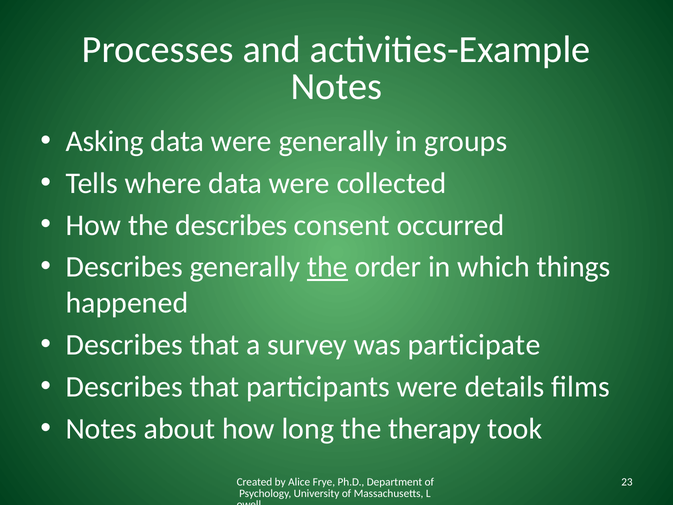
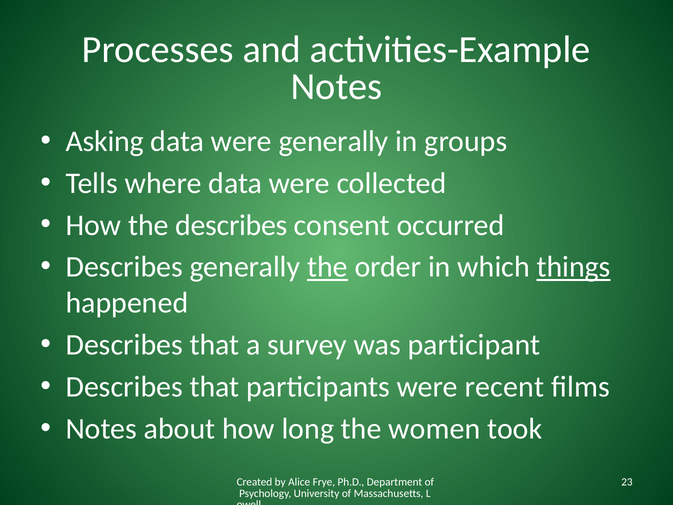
things underline: none -> present (574, 267)
participate: participate -> participant (474, 345)
details: details -> recent (504, 387)
therapy: therapy -> women (434, 429)
